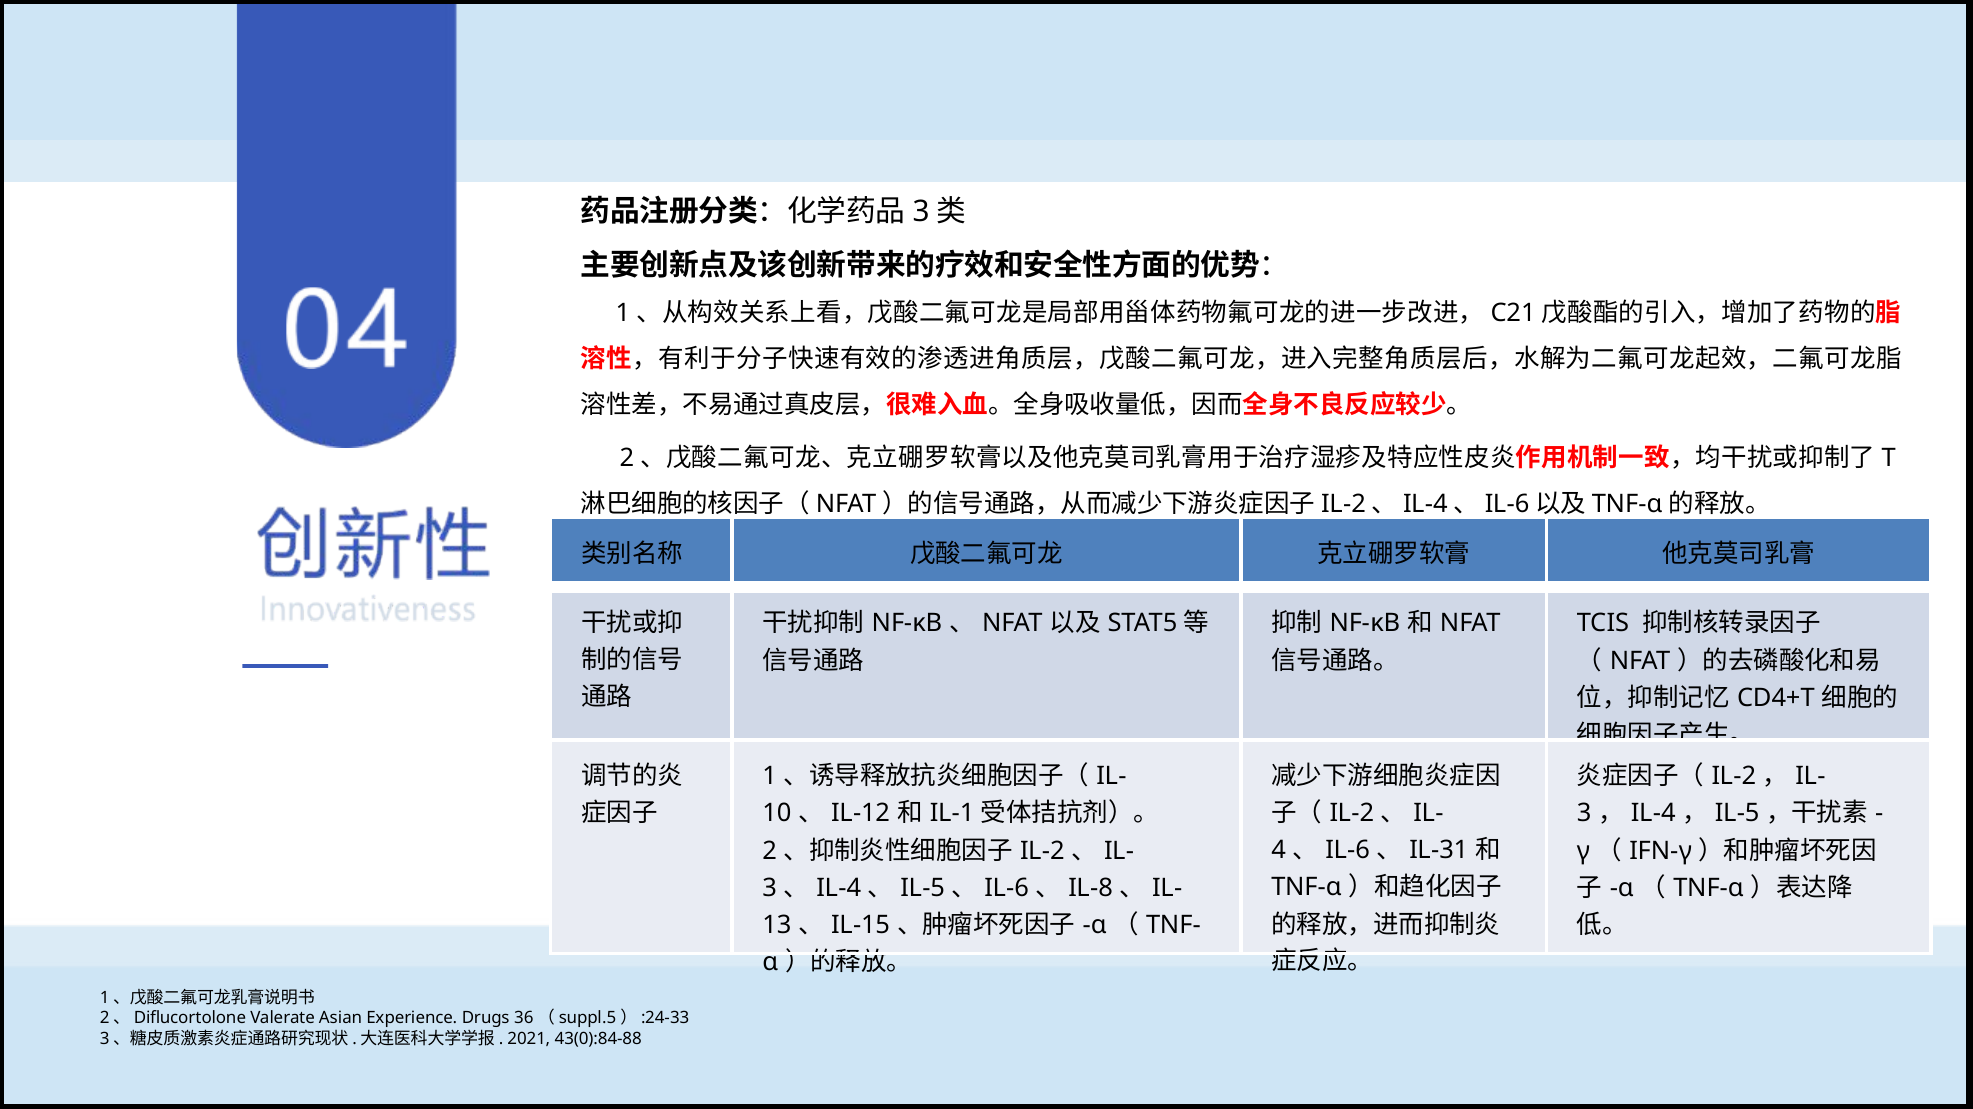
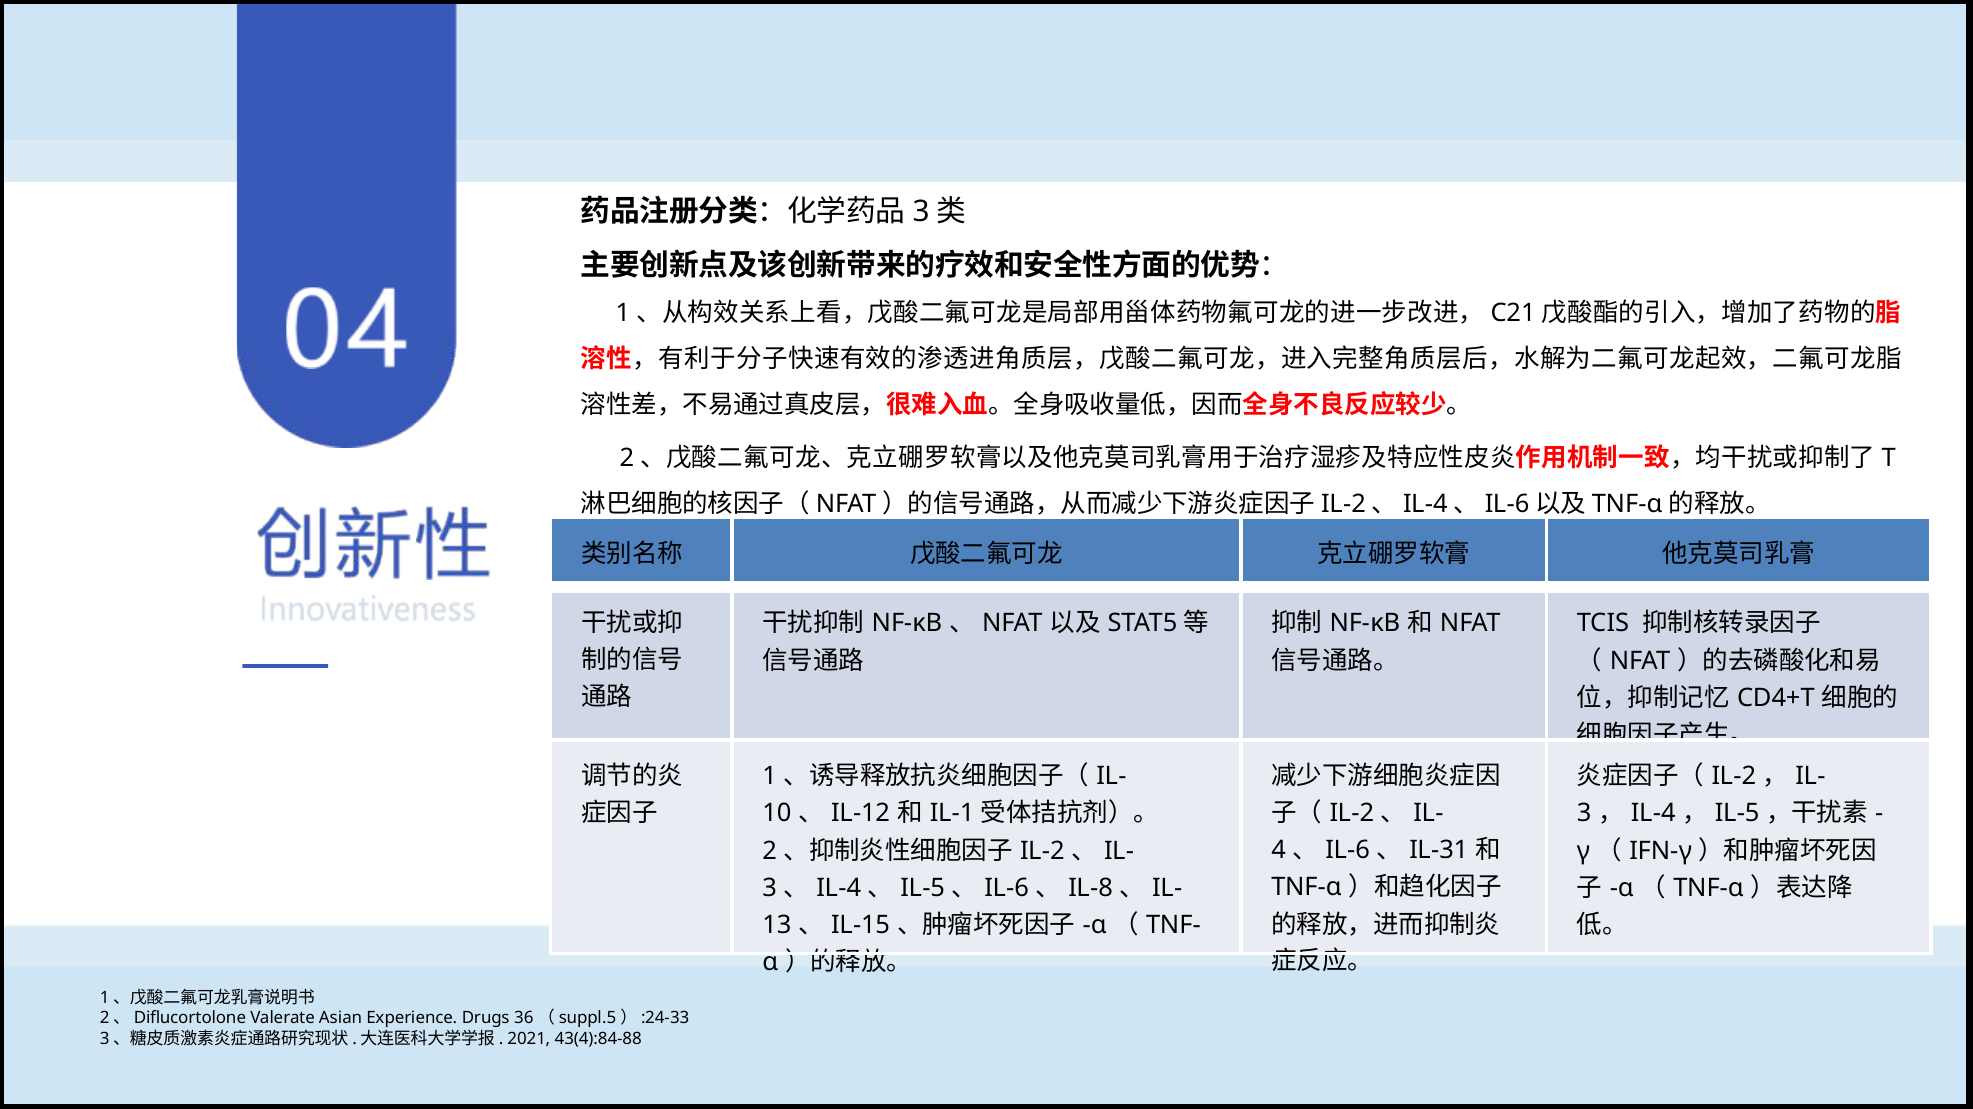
43(0):84-88: 43(0):84-88 -> 43(4):84-88 (598, 1039)
